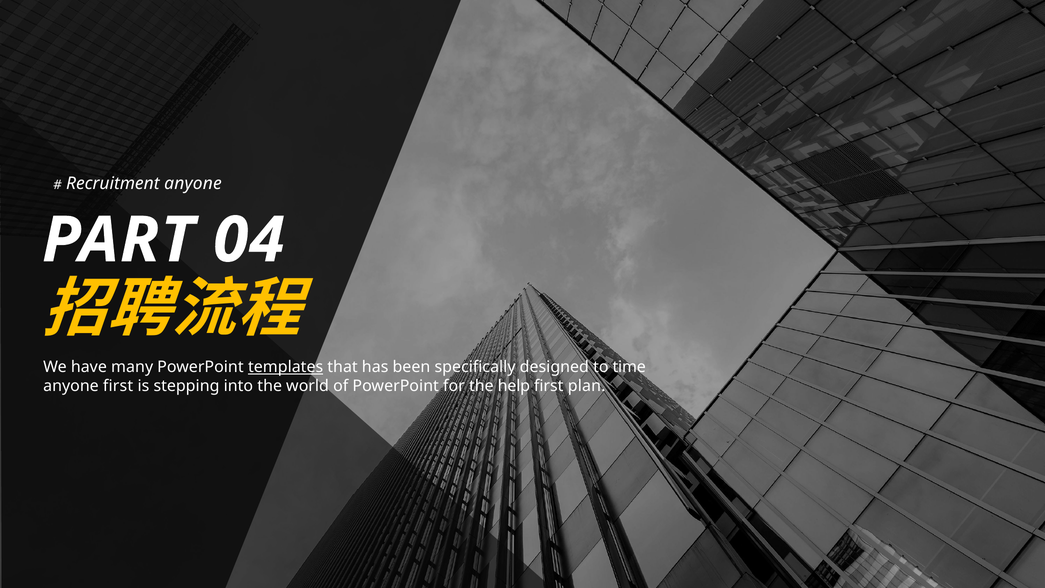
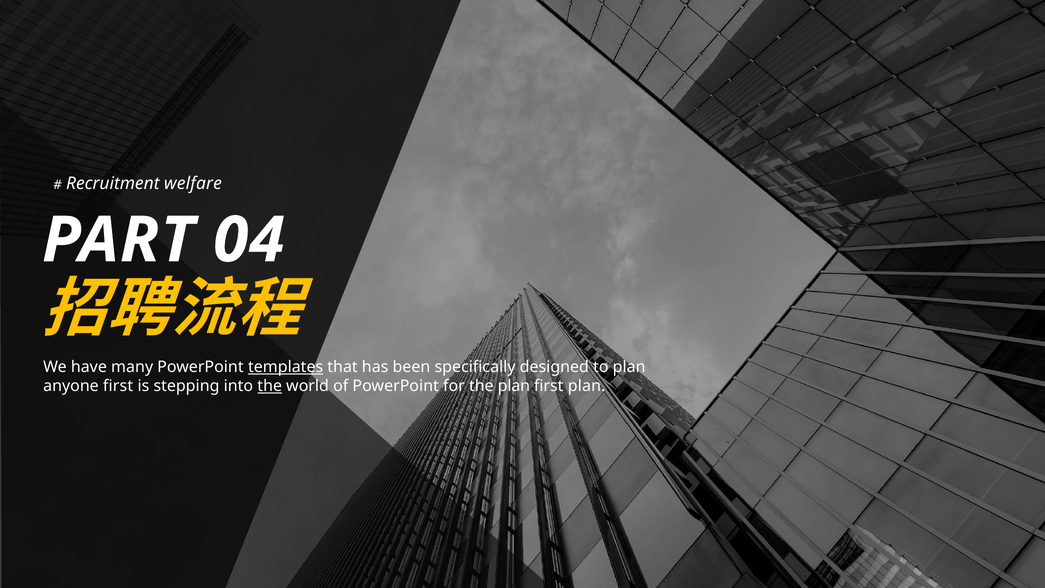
Recruitment anyone: anyone -> welfare (193, 183)
to time: time -> plan (629, 367)
the underline: none -> present (270, 386)
the help: help -> plan (514, 386)
